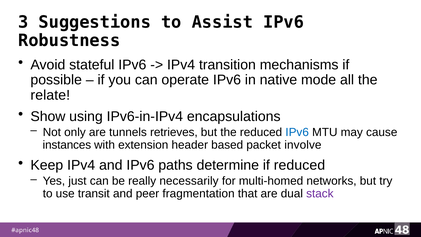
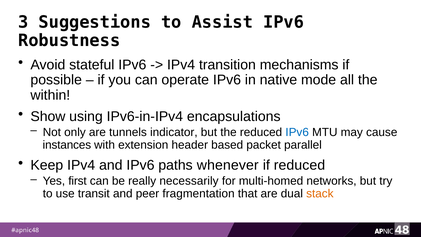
relate: relate -> within (50, 95)
retrieves: retrieves -> indicator (174, 132)
involve: involve -> parallel (303, 145)
determine: determine -> whenever (228, 165)
just: just -> first (78, 181)
stack colour: purple -> orange (320, 194)
